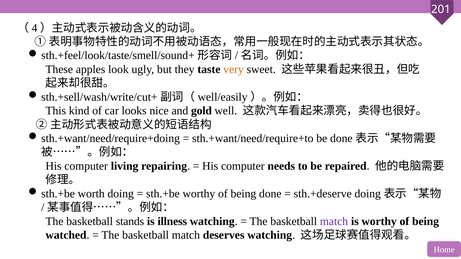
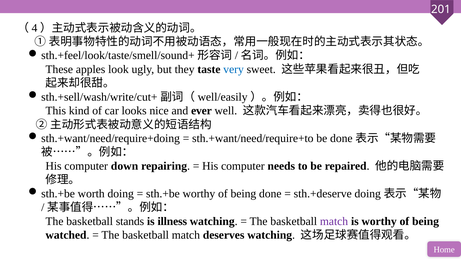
very colour: orange -> blue (234, 69)
gold: gold -> ever (201, 111)
living: living -> down (125, 166)
